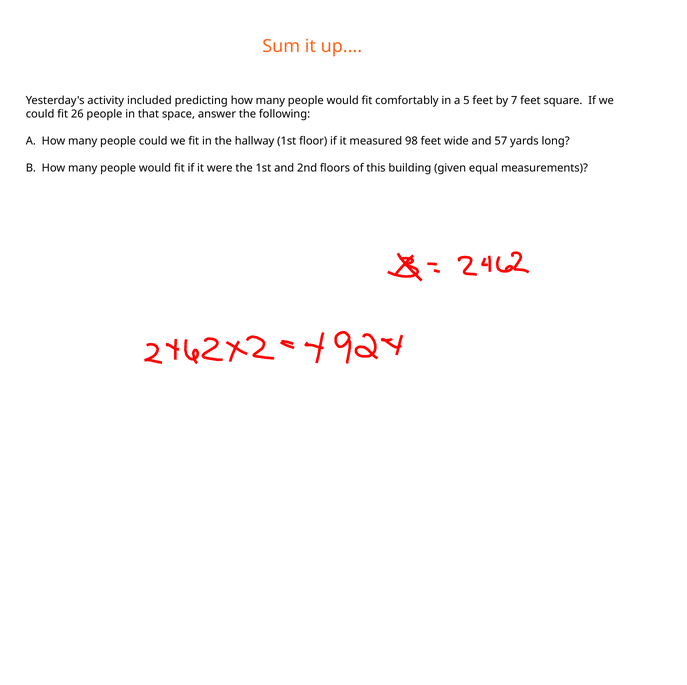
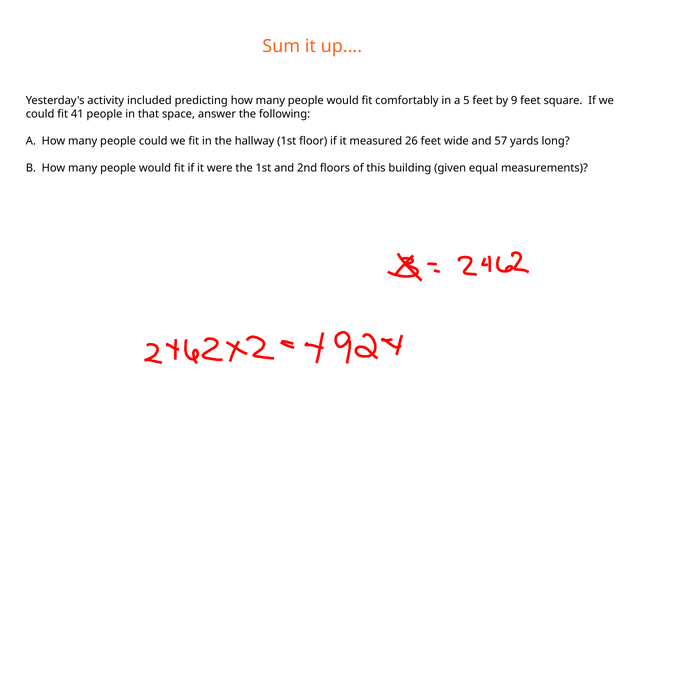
7: 7 -> 9 (514, 101)
26: 26 -> 41 (77, 114)
98: 98 -> 26 (411, 141)
